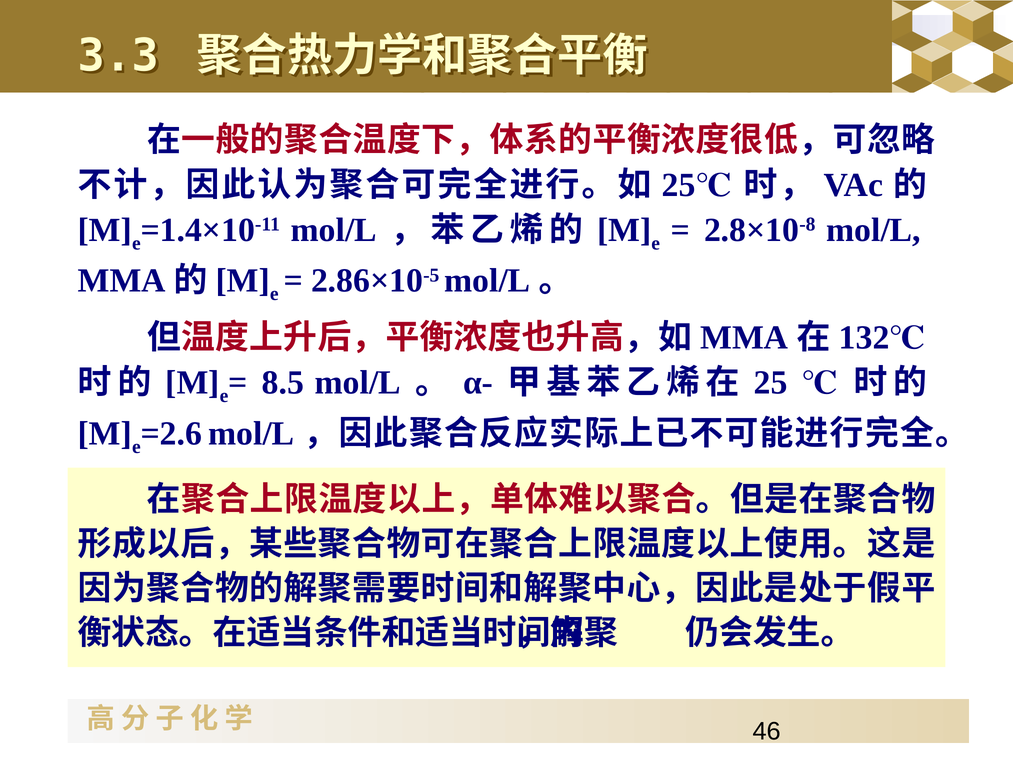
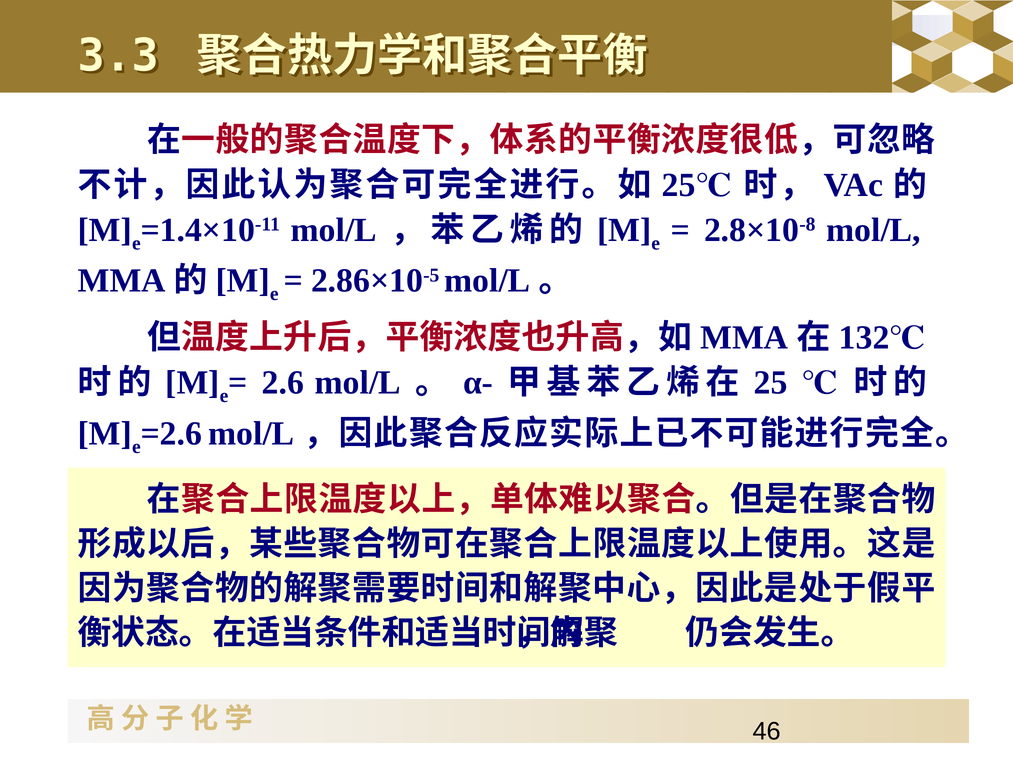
8.5: 8.5 -> 2.6 (283, 383)
